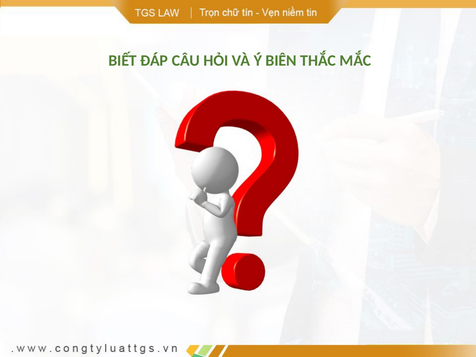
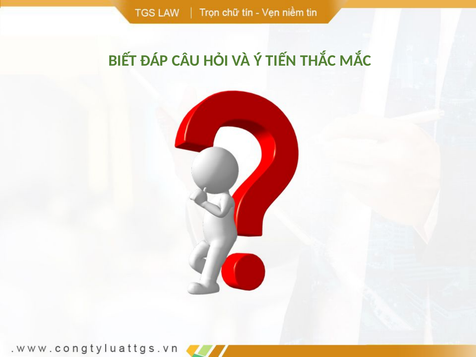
BIÊN: BIÊN -> TIẾN (281, 61)
